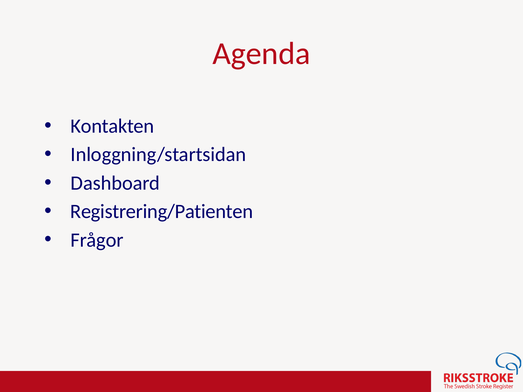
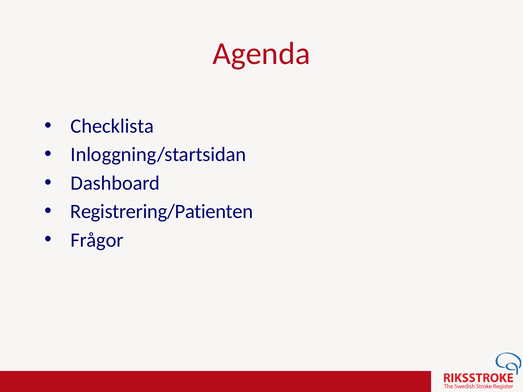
Kontakten: Kontakten -> Checklista (112, 126)
